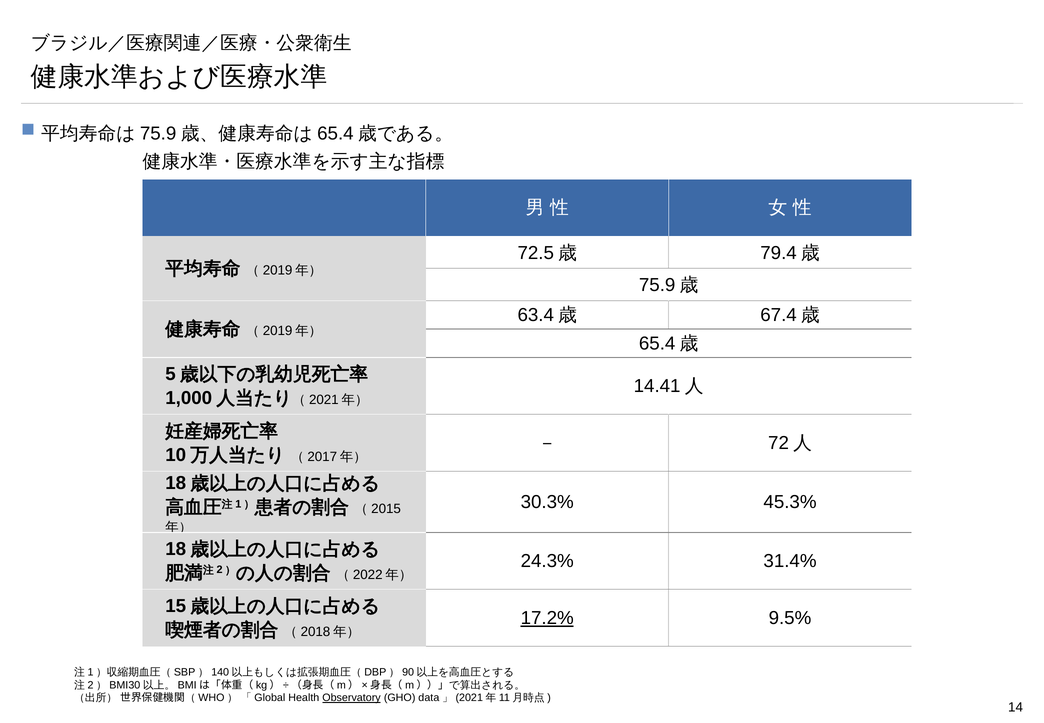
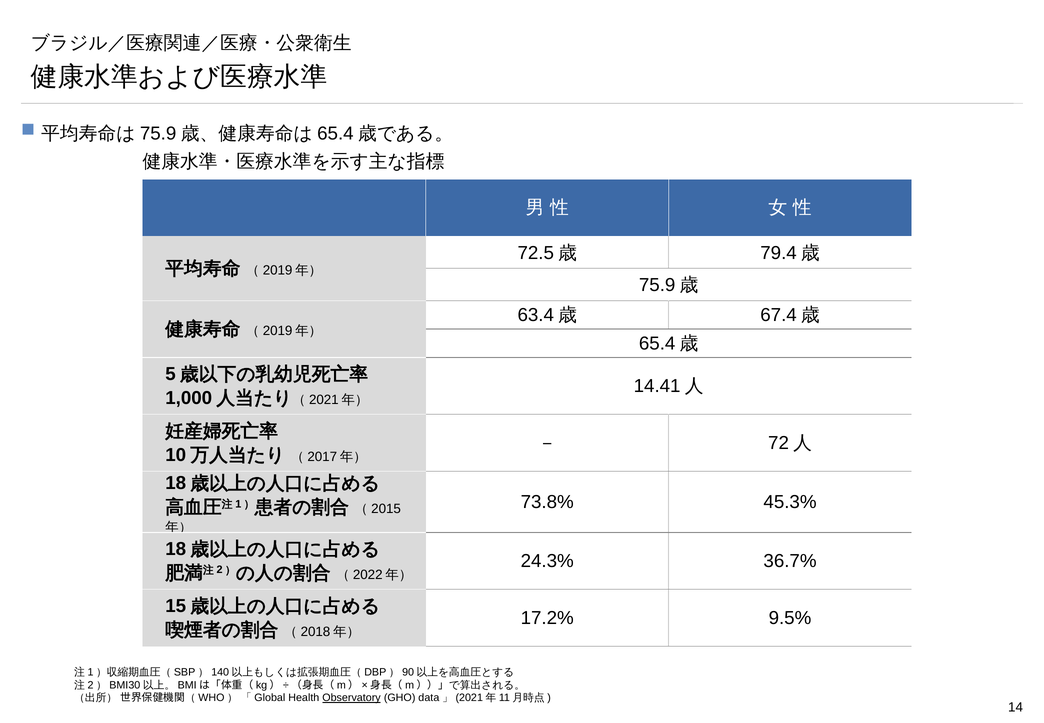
30.3%: 30.3% -> 73.8% (547, 502)
31.4%: 31.4% -> 36.7% (790, 561)
17.2% underline: present -> none (547, 618)
